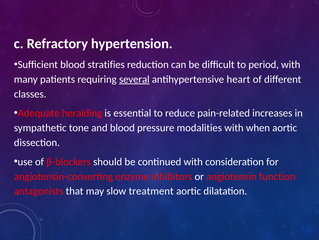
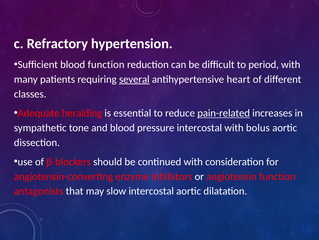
blood stratifies: stratifies -> function (106, 64)
pain-related underline: none -> present (224, 113)
pressure modalities: modalities -> intercostal (199, 128)
when: when -> bolus (258, 128)
slow treatment: treatment -> intercostal (151, 191)
